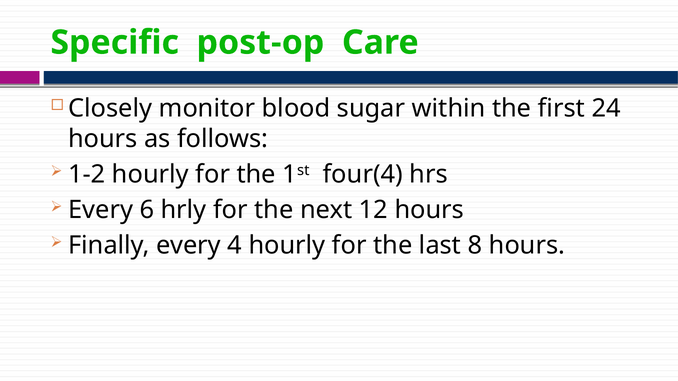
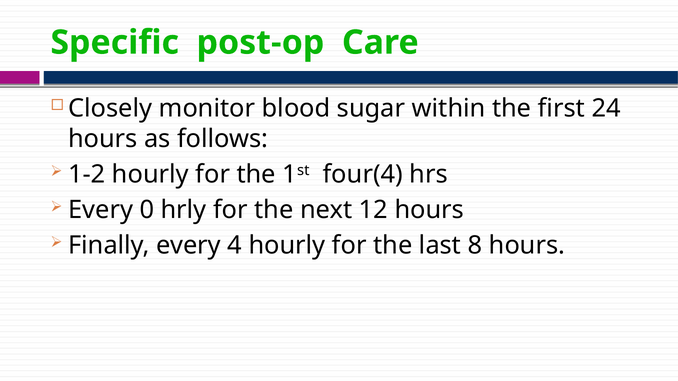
6: 6 -> 0 (147, 210)
